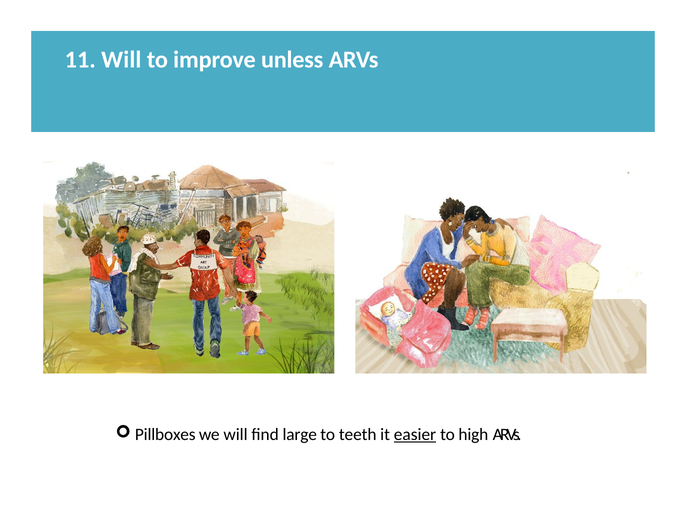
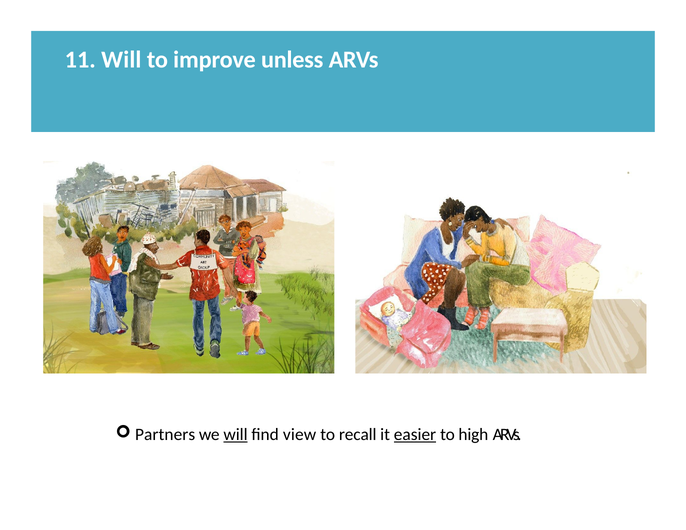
Pillboxes: Pillboxes -> Partners (165, 435)
will underline: none -> present (236, 435)
large: large -> view (300, 435)
teeth: teeth -> recall (358, 435)
